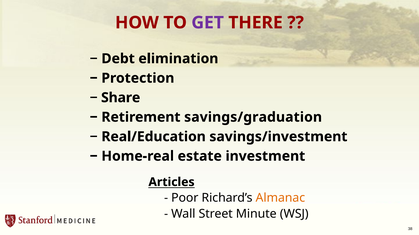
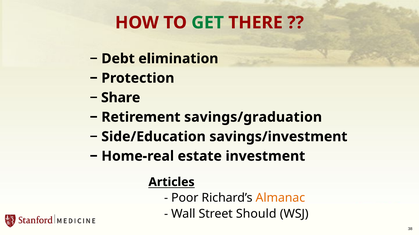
GET colour: purple -> green (208, 23)
Real/Education: Real/Education -> Side/Education (154, 137)
Minute: Minute -> Should (256, 214)
